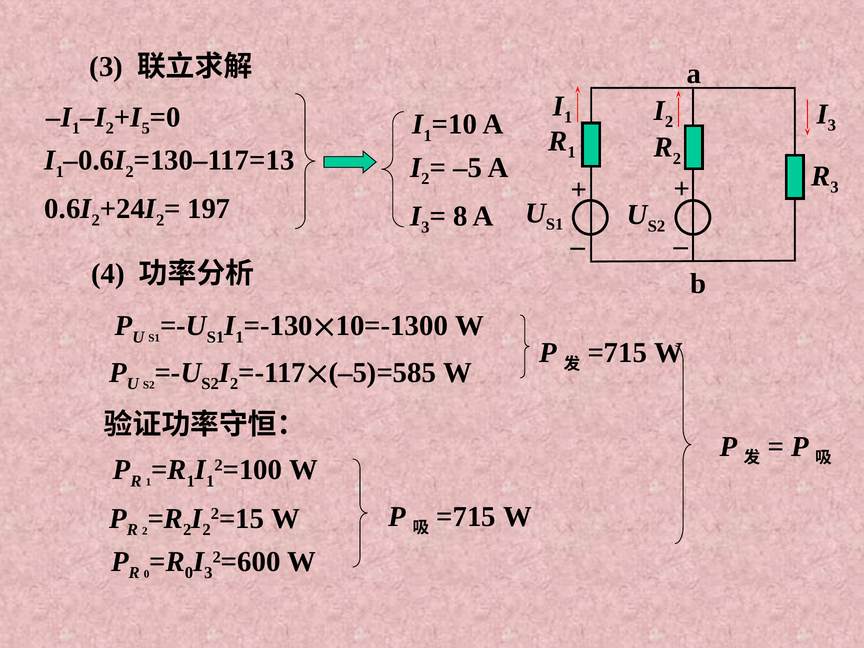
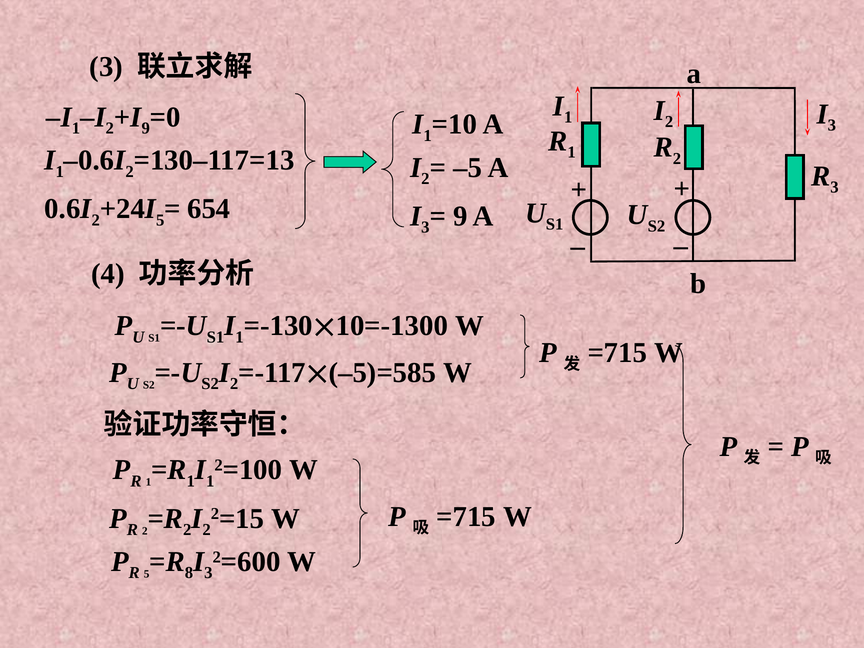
5: 5 -> 9 (146, 128)
2: 2 -> 5 (160, 220)
197: 197 -> 654 (209, 209)
8: 8 -> 9 (460, 216)
0: 0 -> 5 (147, 574)
0: 0 -> 8 (189, 573)
